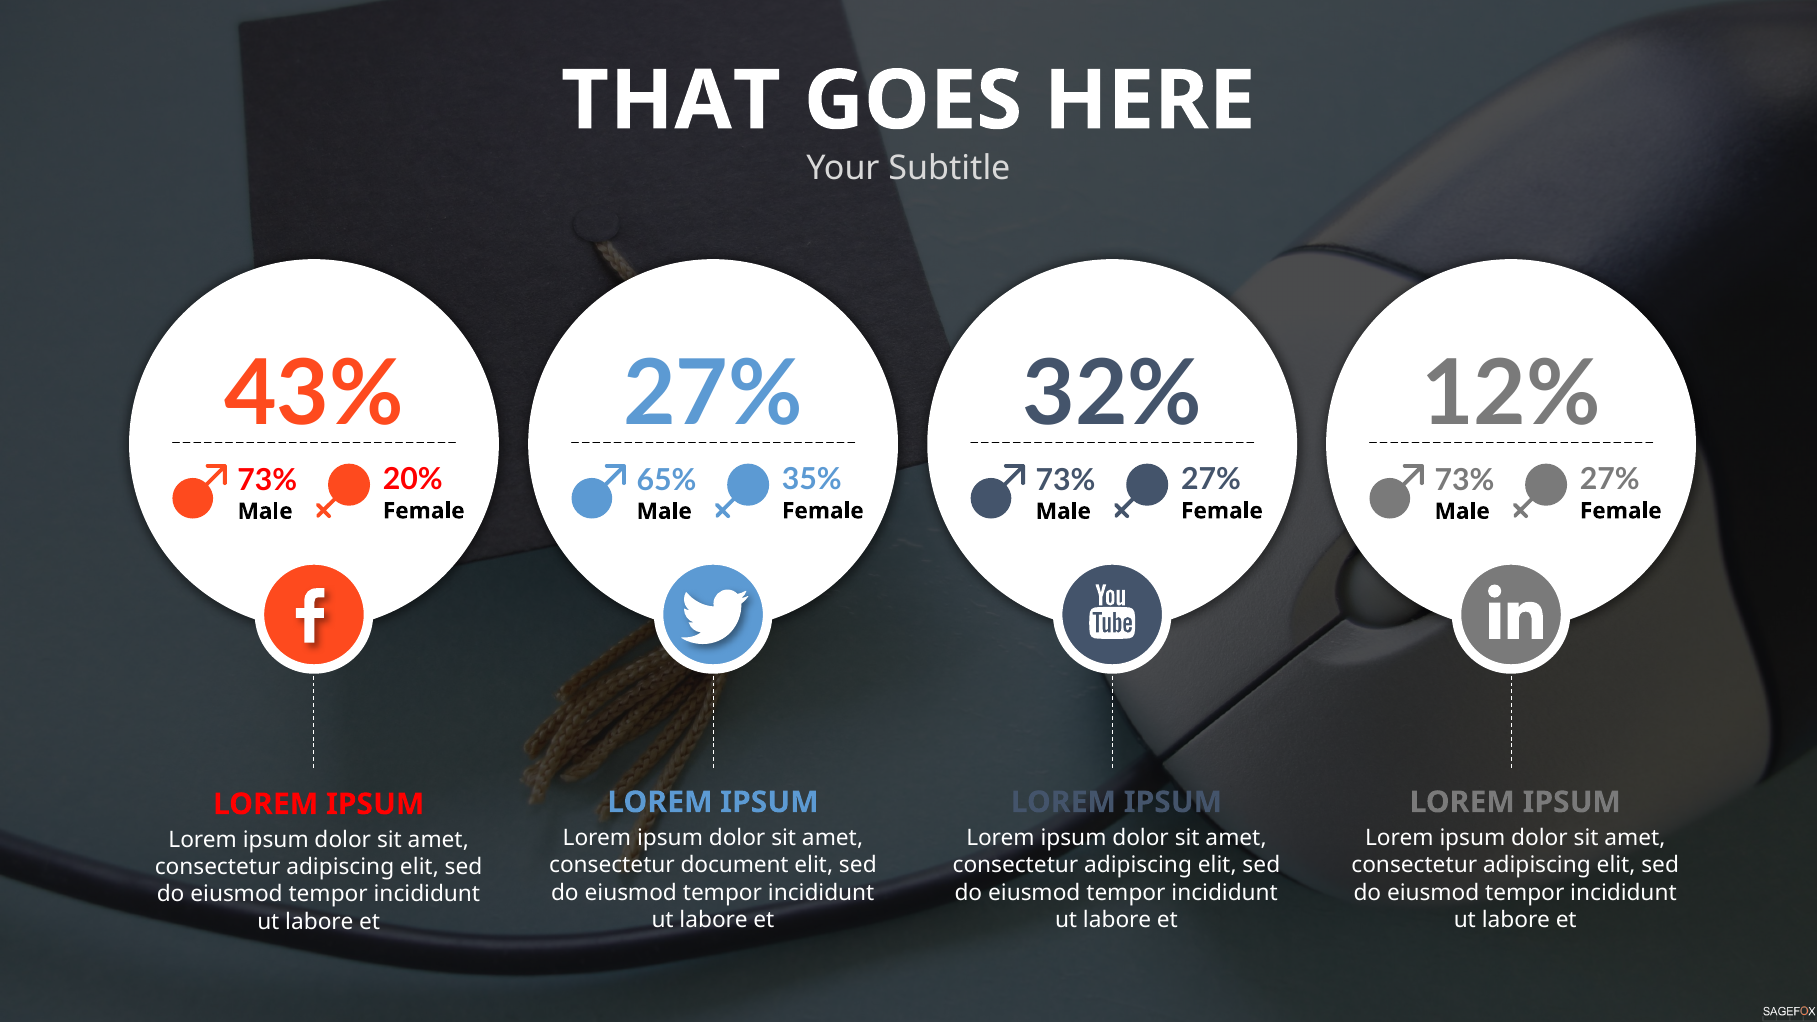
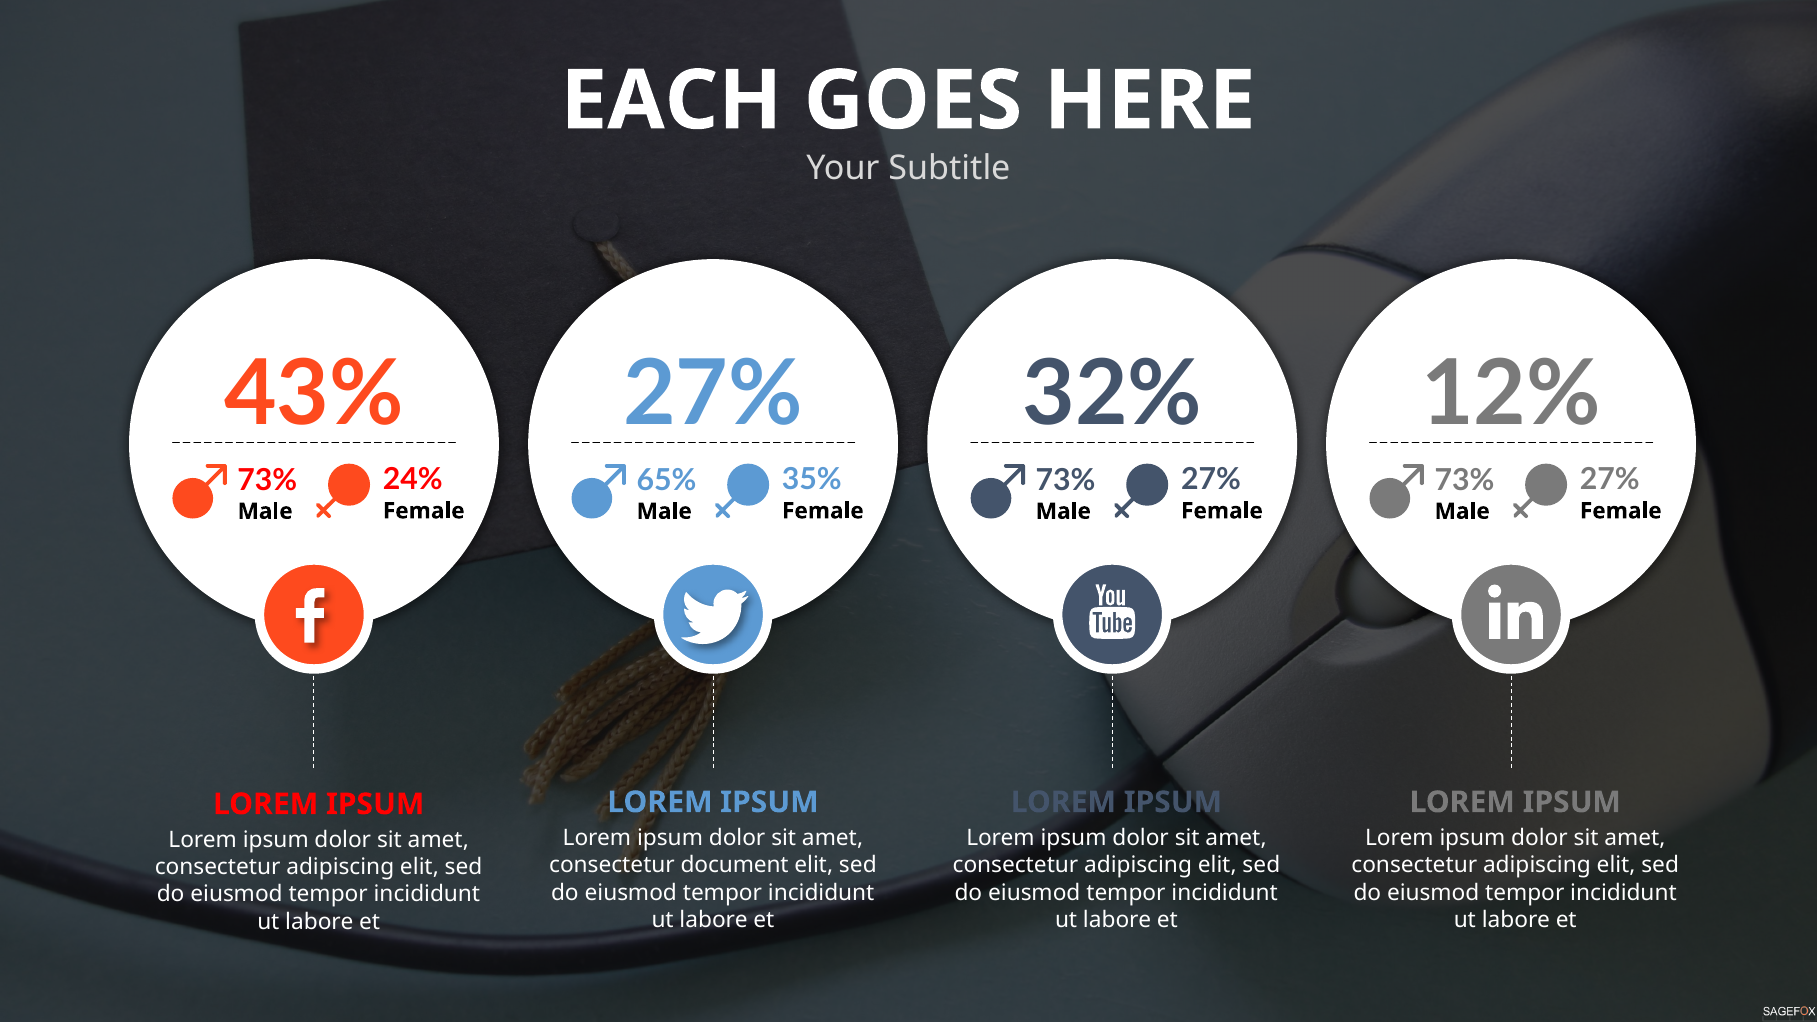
THAT: THAT -> EACH (671, 101)
20%: 20% -> 24% (413, 480)
